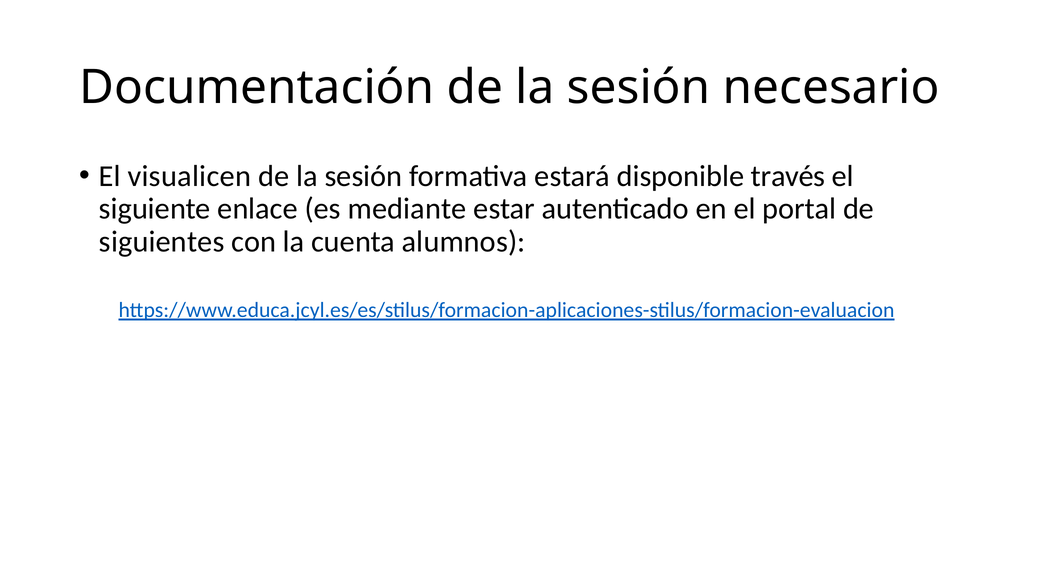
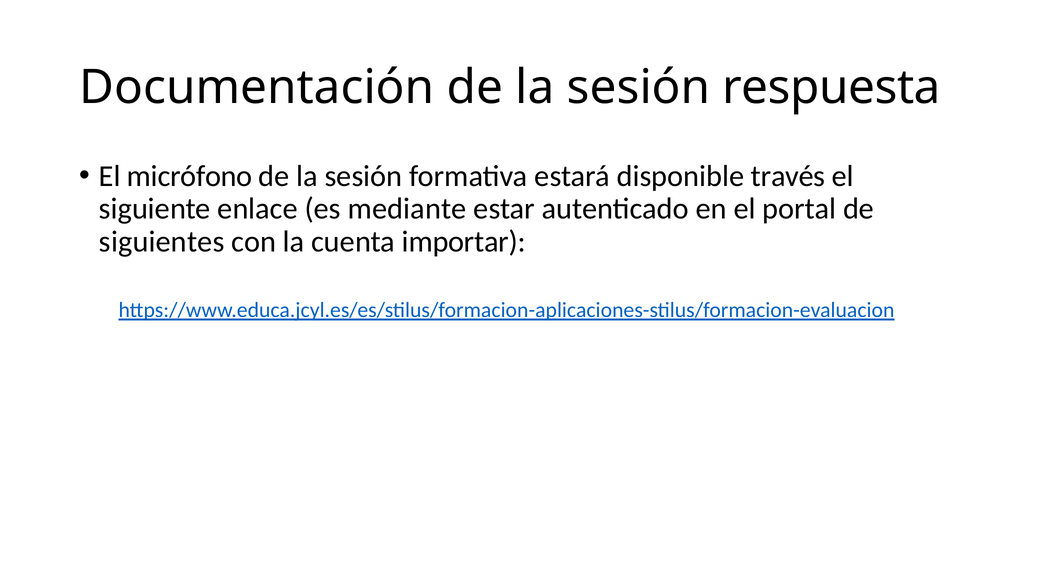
necesario: necesario -> respuesta (831, 88)
visualicen: visualicen -> micrófono (190, 176)
alumnos: alumnos -> importar (464, 242)
